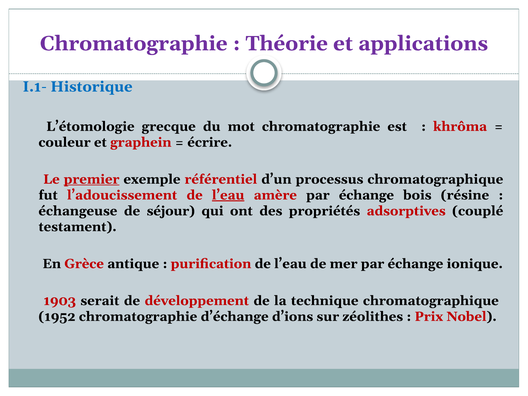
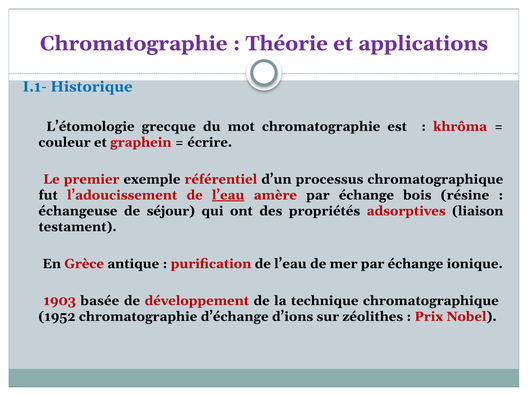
premier underline: present -> none (92, 179)
couplé: couplé -> liaison (478, 211)
serait: serait -> basée (100, 301)
